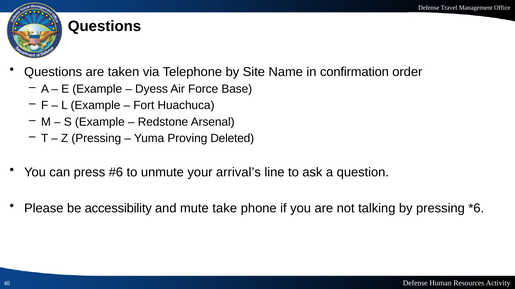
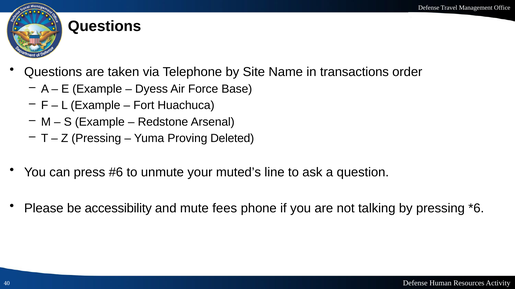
confirmation: confirmation -> transactions (354, 72)
arrival’s: arrival’s -> muted’s (239, 173)
take: take -> fees (225, 209)
